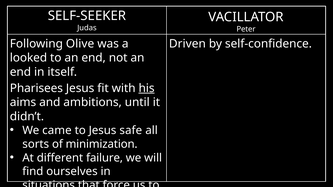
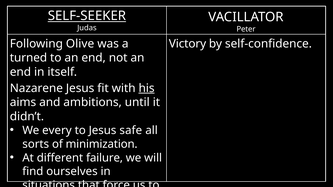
SELF-SEEKER underline: none -> present (87, 16)
Driven: Driven -> Victory (187, 44)
looked: looked -> turned (28, 58)
Pharisees: Pharisees -> Nazarene (36, 88)
came: came -> every (57, 131)
